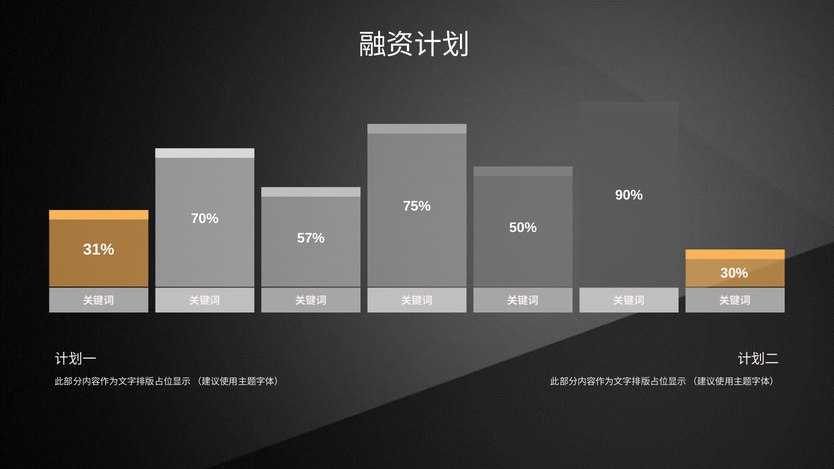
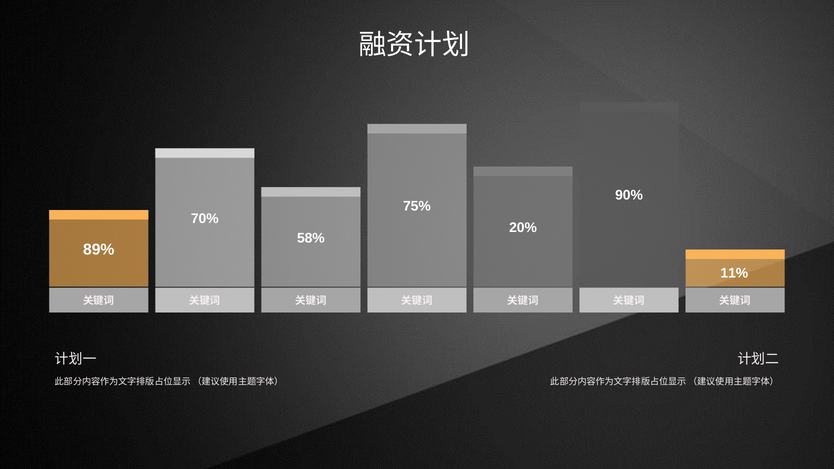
50%: 50% -> 20% (523, 228)
57%: 57% -> 58% (311, 238)
31%: 31% -> 89% (99, 250)
30%: 30% -> 11% (734, 273)
